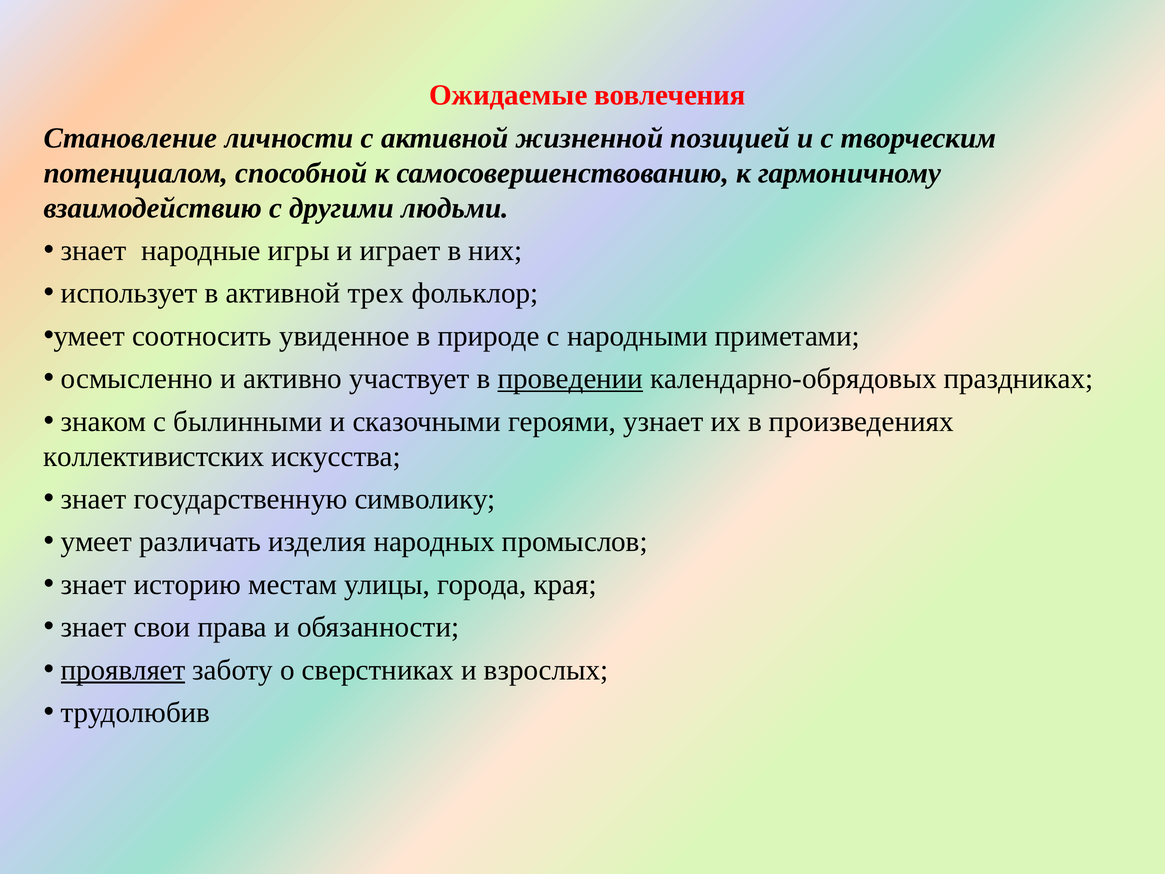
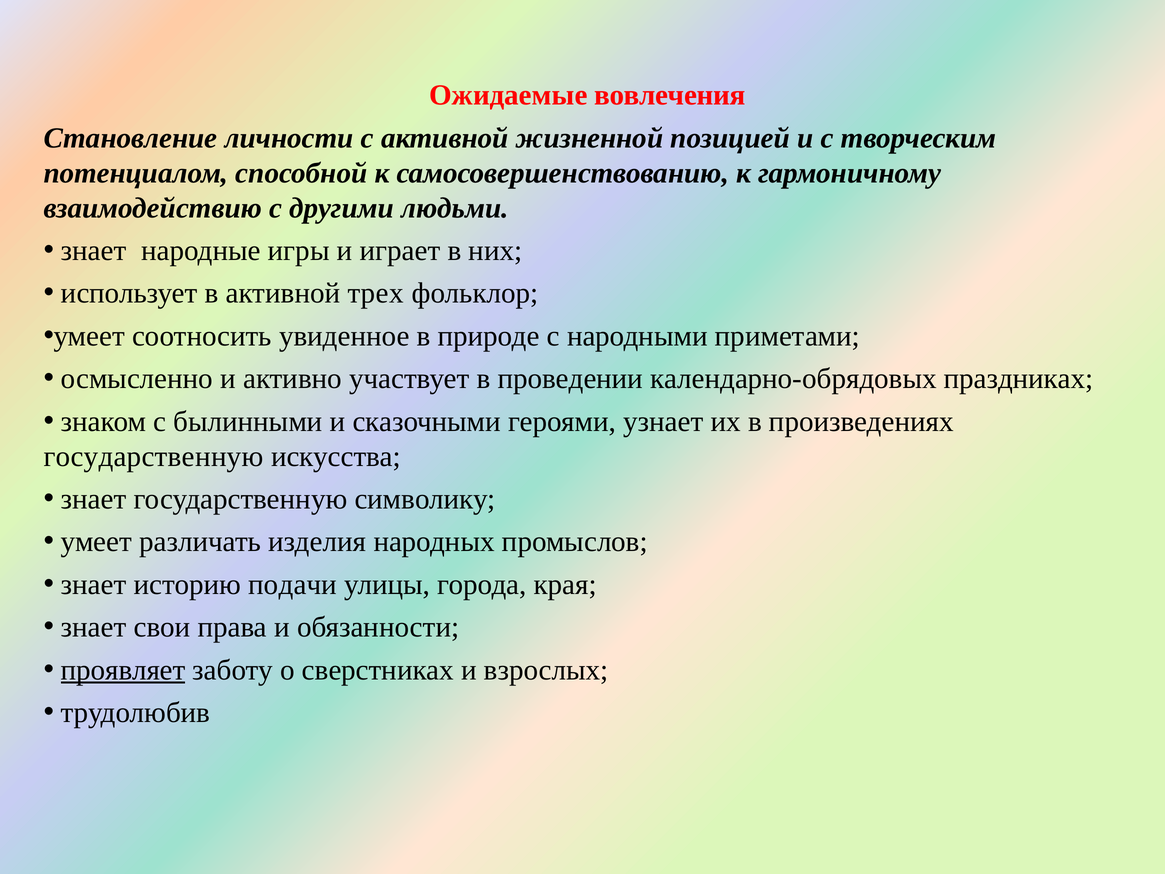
проведении underline: present -> none (570, 379)
коллективистских: коллективистских -> государственную (154, 456)
местам: местам -> подачи (293, 584)
